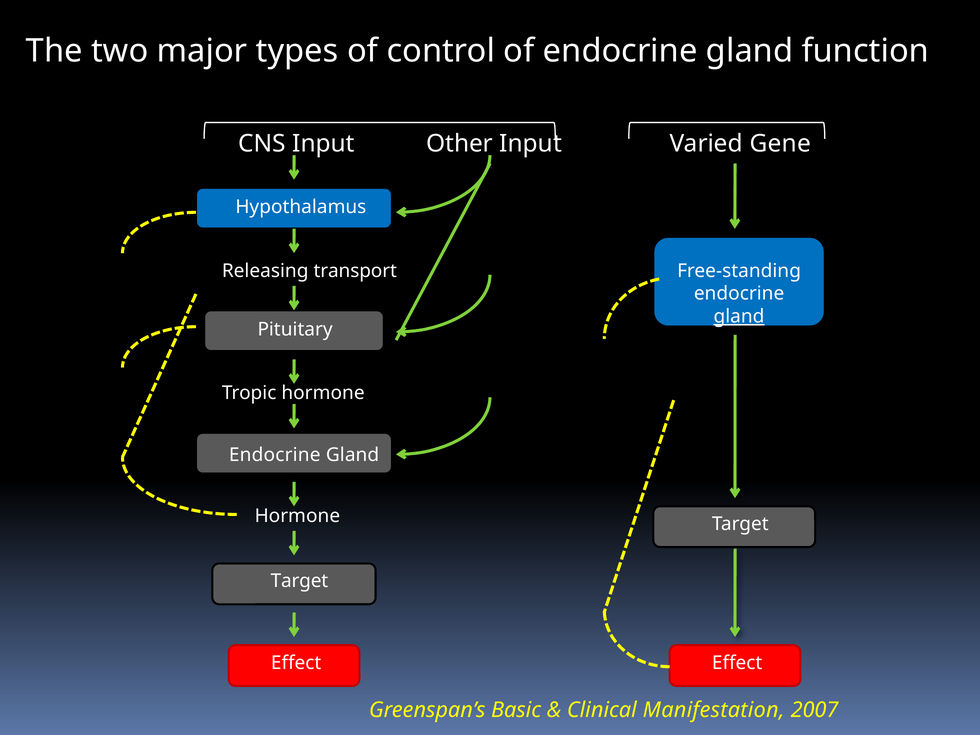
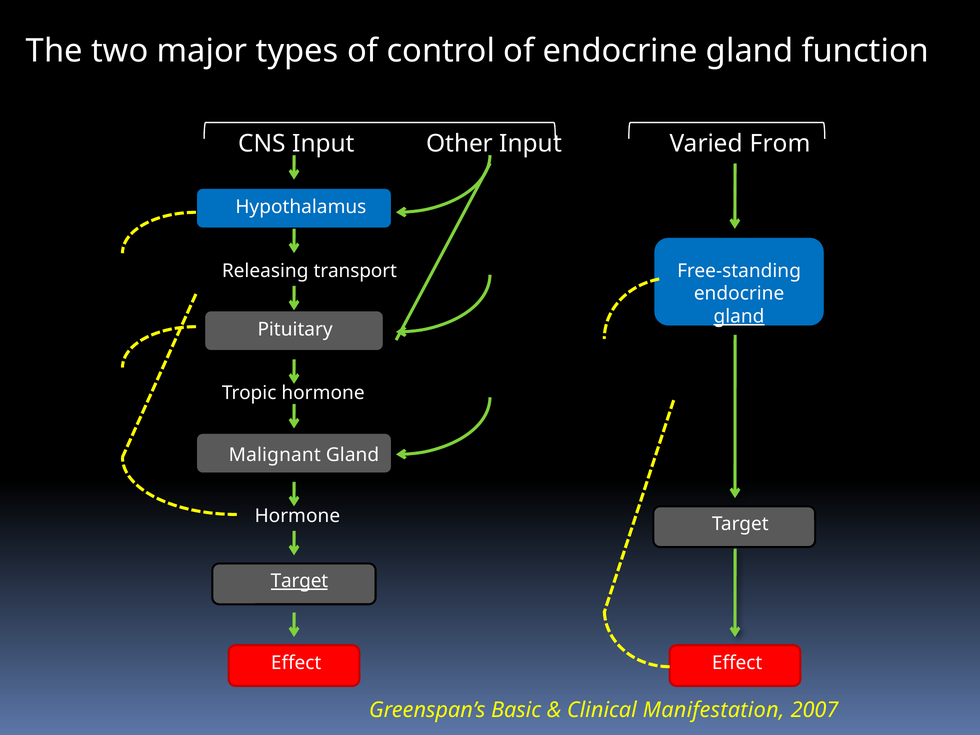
Gene: Gene -> From (780, 144)
Endocrine: Endocrine -> Malignant (275, 455)
Target underline: none -> present (299, 581)
